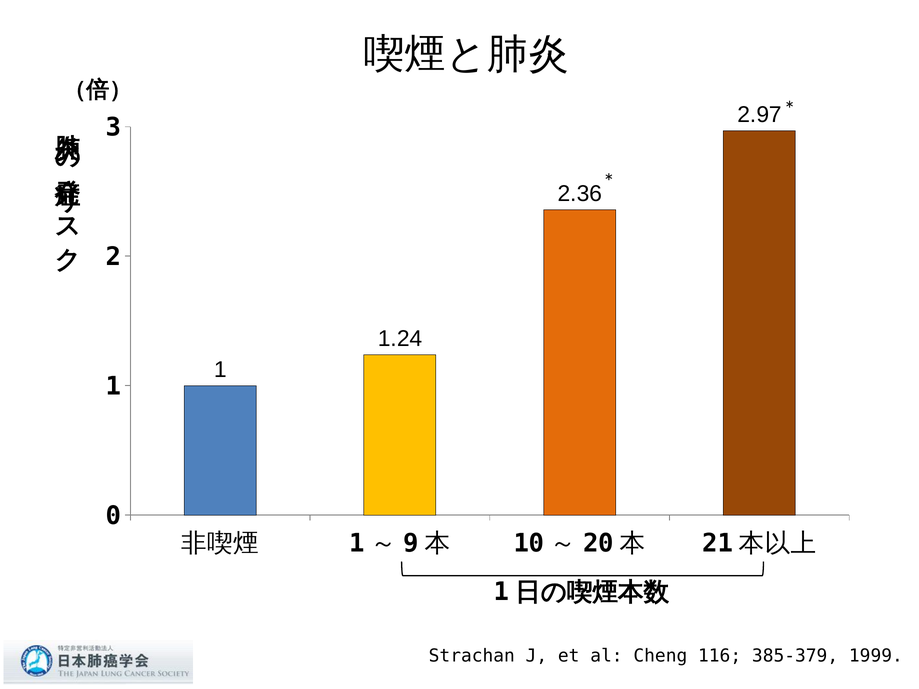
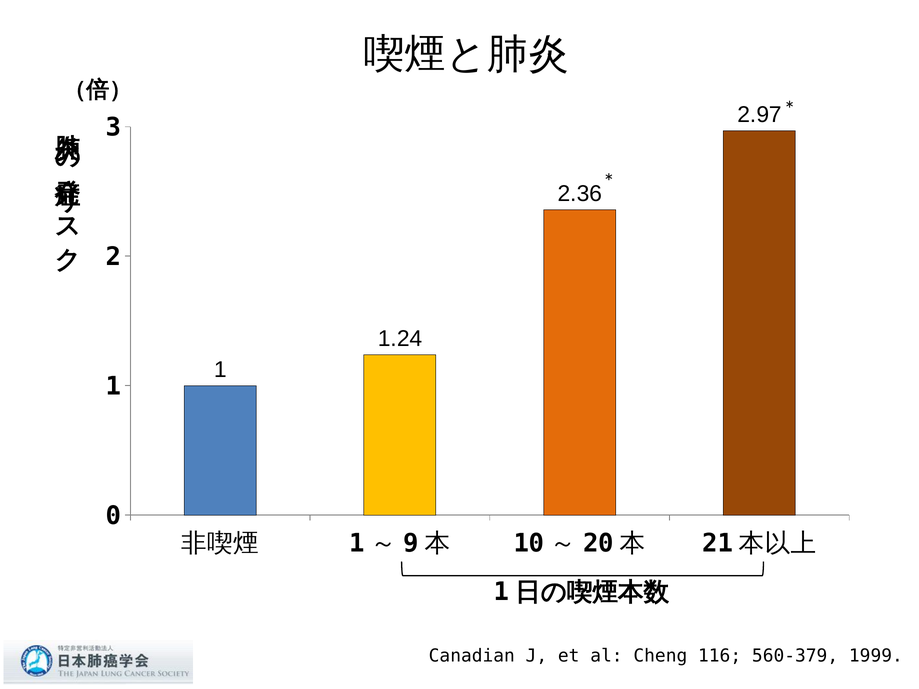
Strachan: Strachan -> Canadian (472, 656)
385-379: 385-379 -> 560-379 (795, 656)
